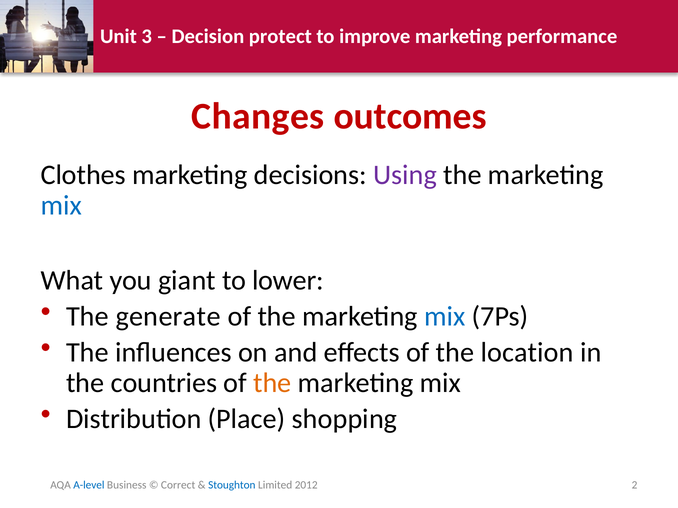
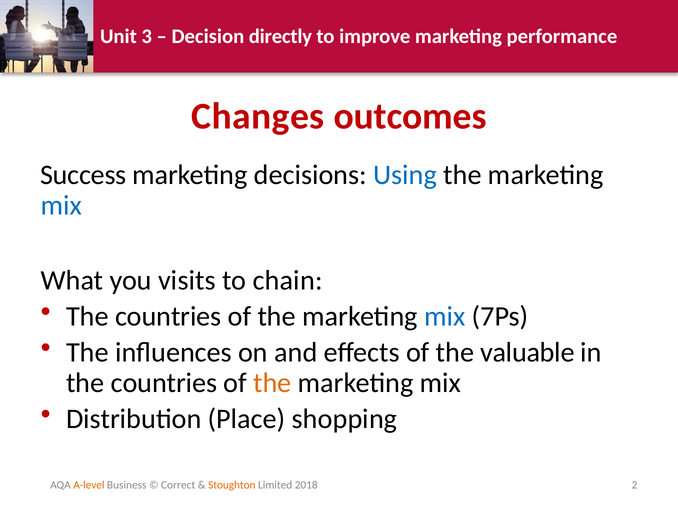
protect: protect -> directly (280, 37)
Clothes: Clothes -> Success (83, 175)
Using colour: purple -> blue (405, 175)
giant: giant -> visits (187, 281)
lower: lower -> chain (288, 281)
generate: generate -> countries (168, 317)
location: location -> valuable (527, 353)
A-level colour: blue -> orange (89, 486)
Stoughton colour: blue -> orange (232, 486)
2012: 2012 -> 2018 (306, 486)
